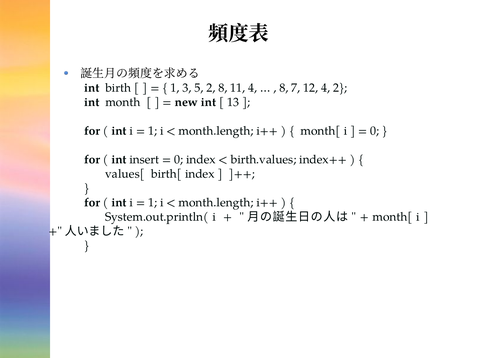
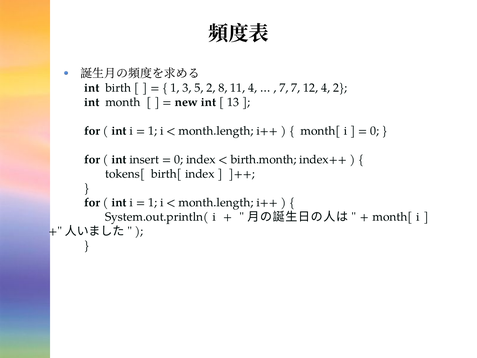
8: 8 -> 7 (284, 88)
birth.values: birth.values -> birth.month (264, 160)
values[: values[ -> tokens[ (125, 174)
